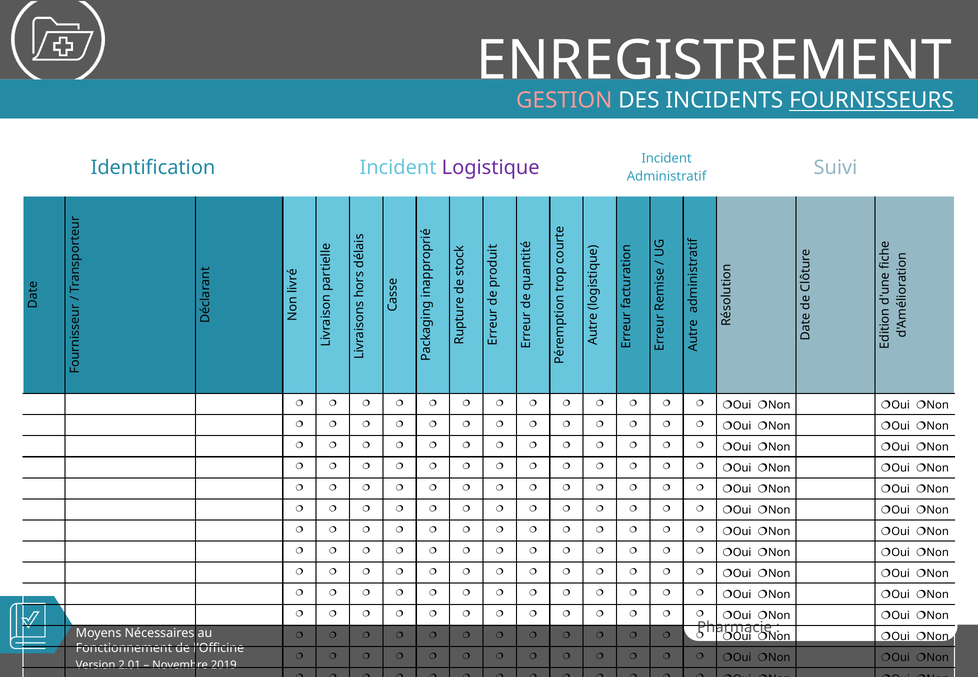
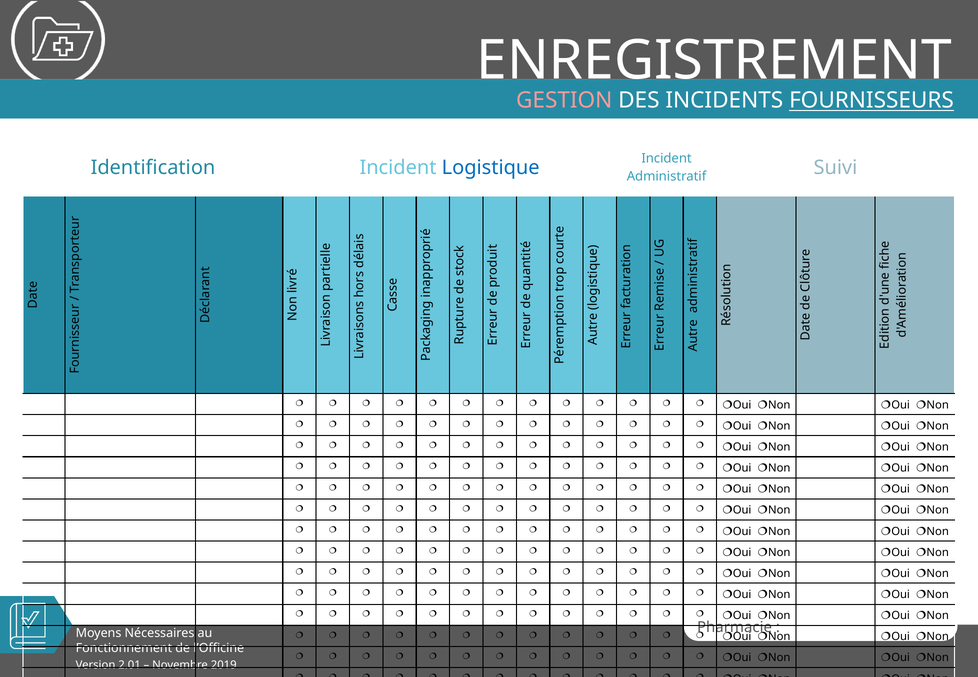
Logistique colour: purple -> blue (491, 168)
